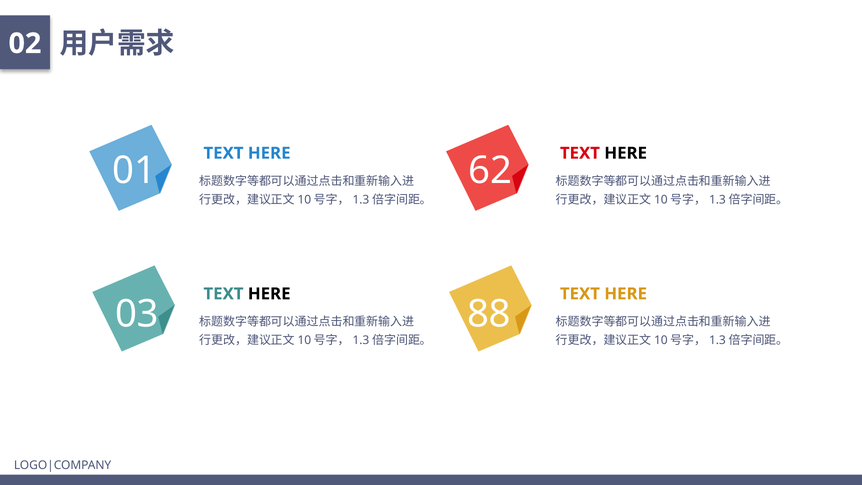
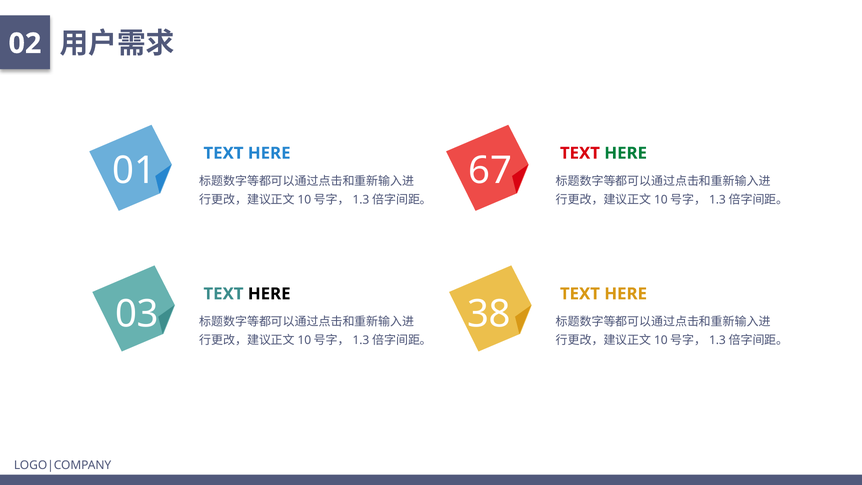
HERE colour: black -> green (626, 153)
62: 62 -> 67 (490, 170)
88: 88 -> 38 (489, 314)
